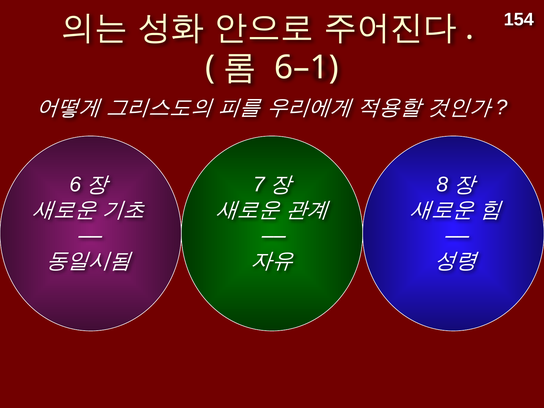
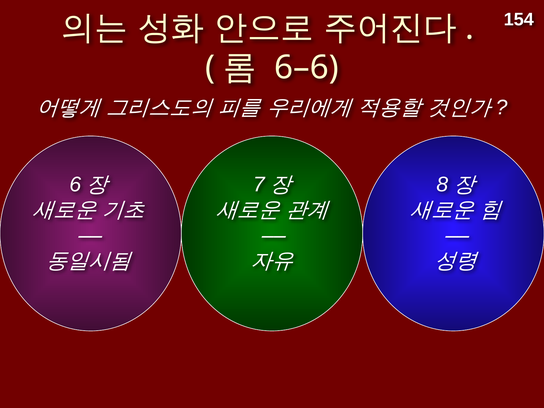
6–1: 6–1 -> 6–6 (307, 68)
